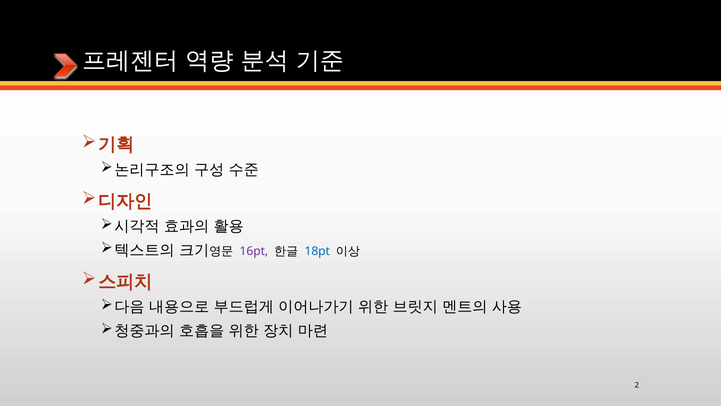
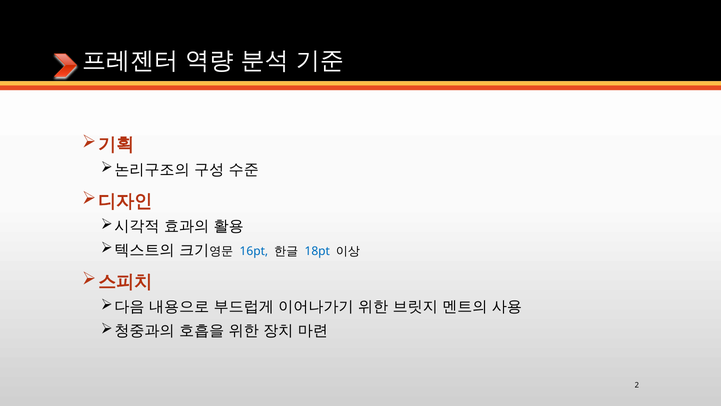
16pt colour: purple -> blue (254, 251)
